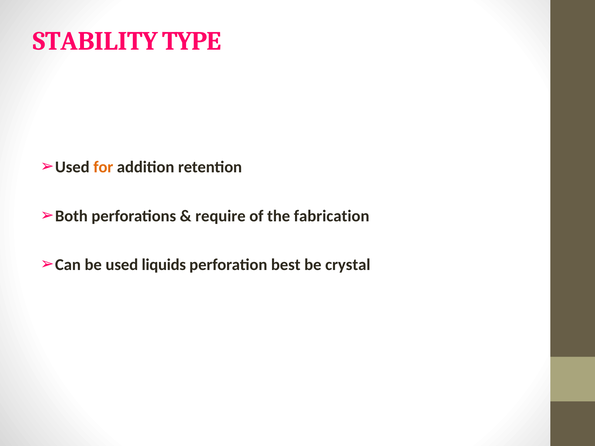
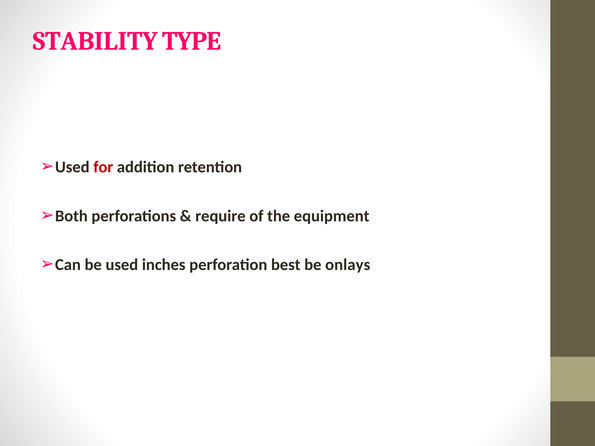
for colour: orange -> red (103, 167)
fabrication: fabrication -> equipment (332, 216)
liquids: liquids -> inches (164, 265)
crystal: crystal -> onlays (348, 265)
